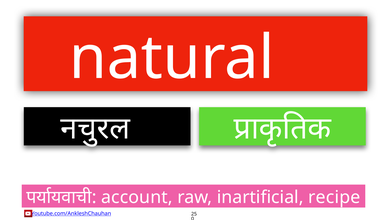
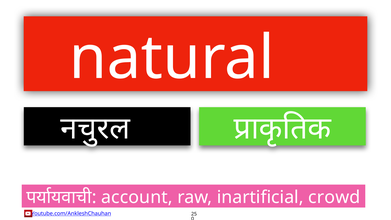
recipe: recipe -> crowd (334, 197)
